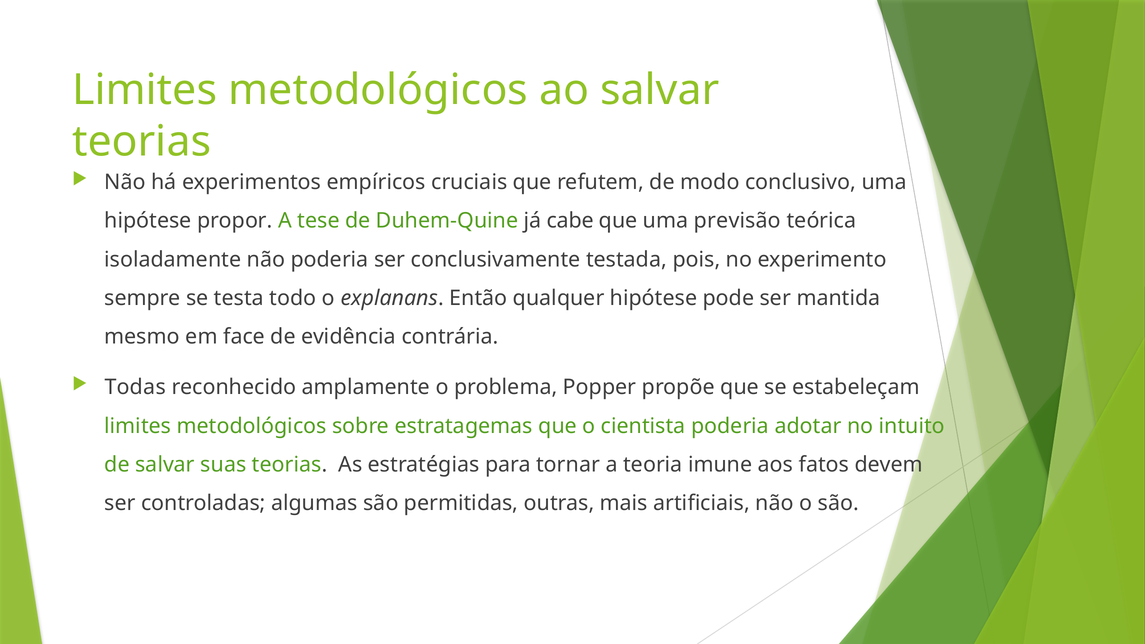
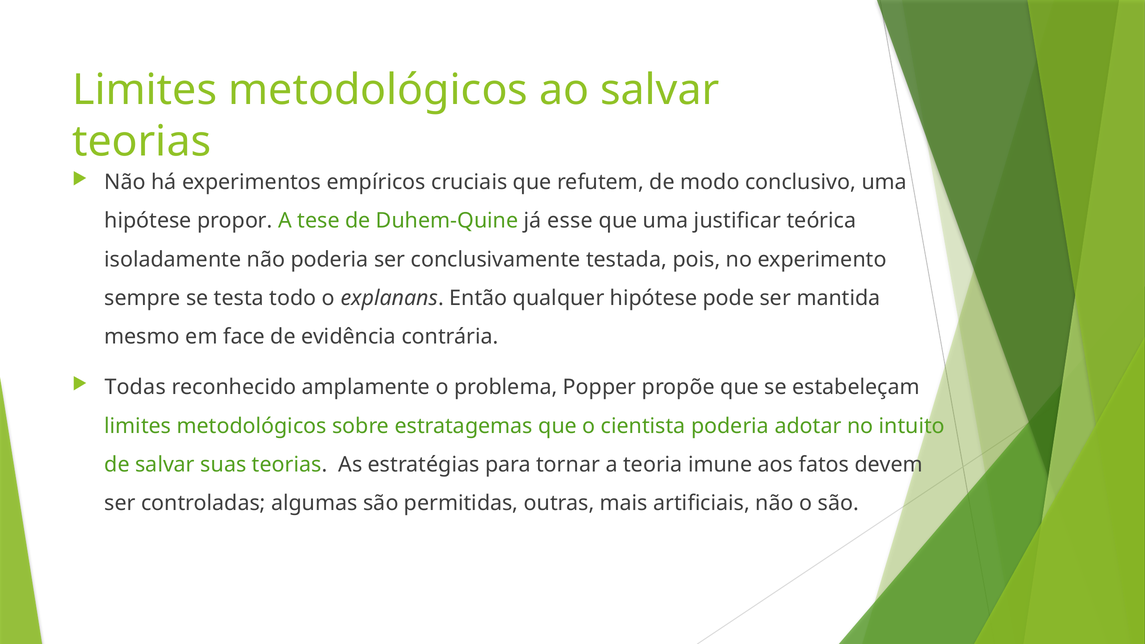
cabe: cabe -> esse (570, 221)
previsão: previsão -> justificar (737, 221)
